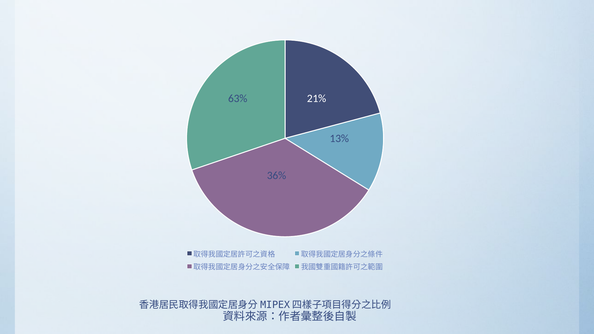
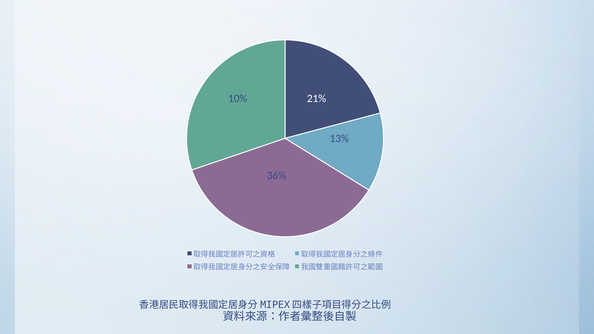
63%: 63% -> 10% (238, 98)
